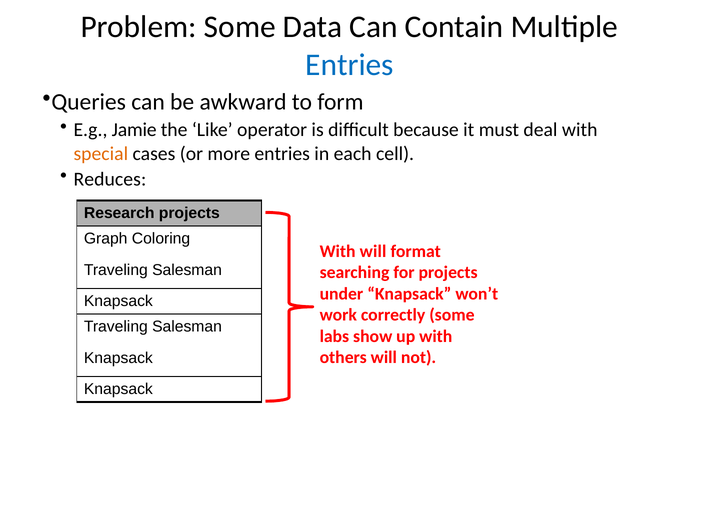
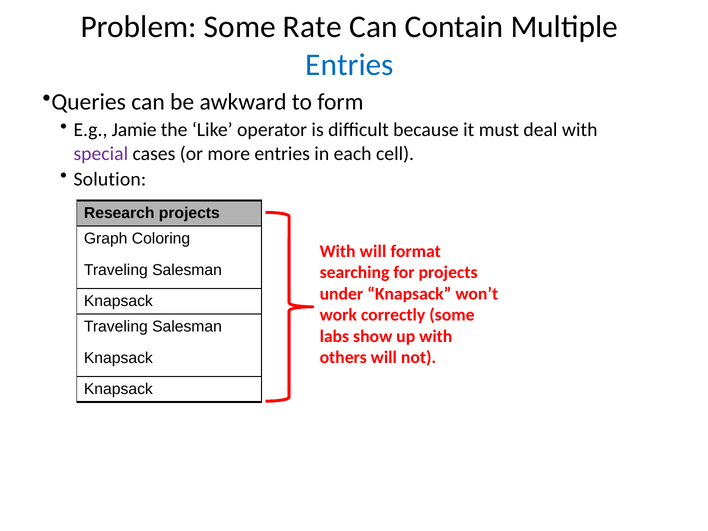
Data: Data -> Rate (312, 27)
special colour: orange -> purple (101, 154)
Reduces: Reduces -> Solution (110, 179)
